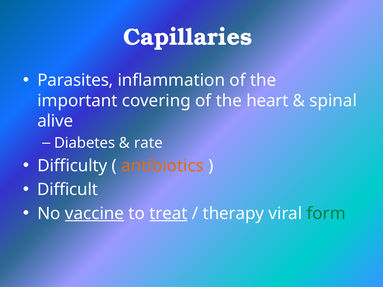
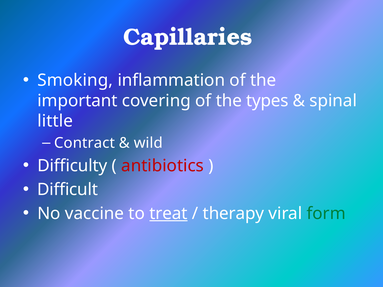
Parasites: Parasites -> Smoking (75, 80)
heart: heart -> types (267, 101)
alive: alive -> little (55, 121)
Diabetes: Diabetes -> Contract (85, 143)
rate: rate -> wild (148, 143)
antibiotics colour: orange -> red (163, 166)
vaccine underline: present -> none (95, 214)
